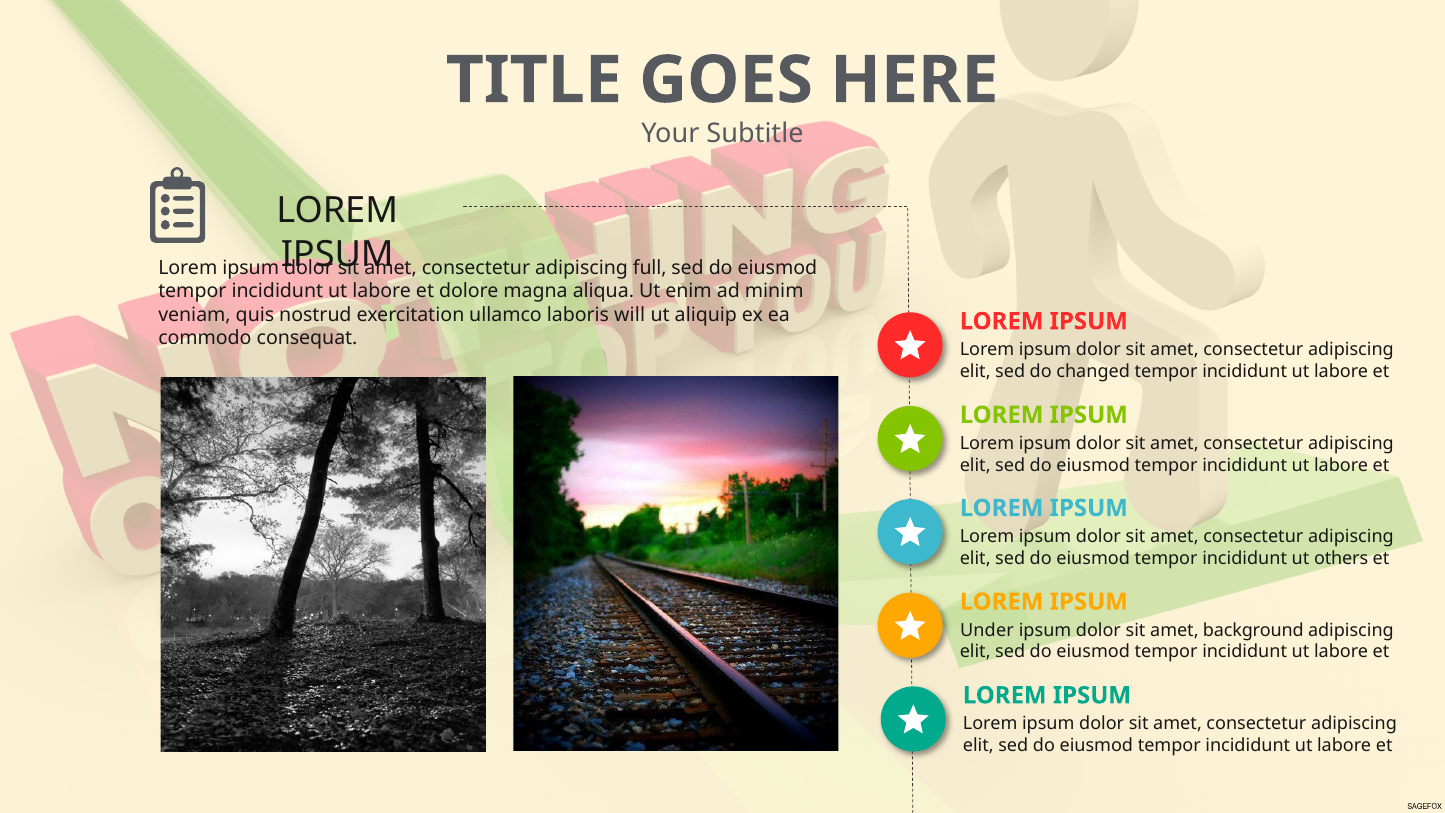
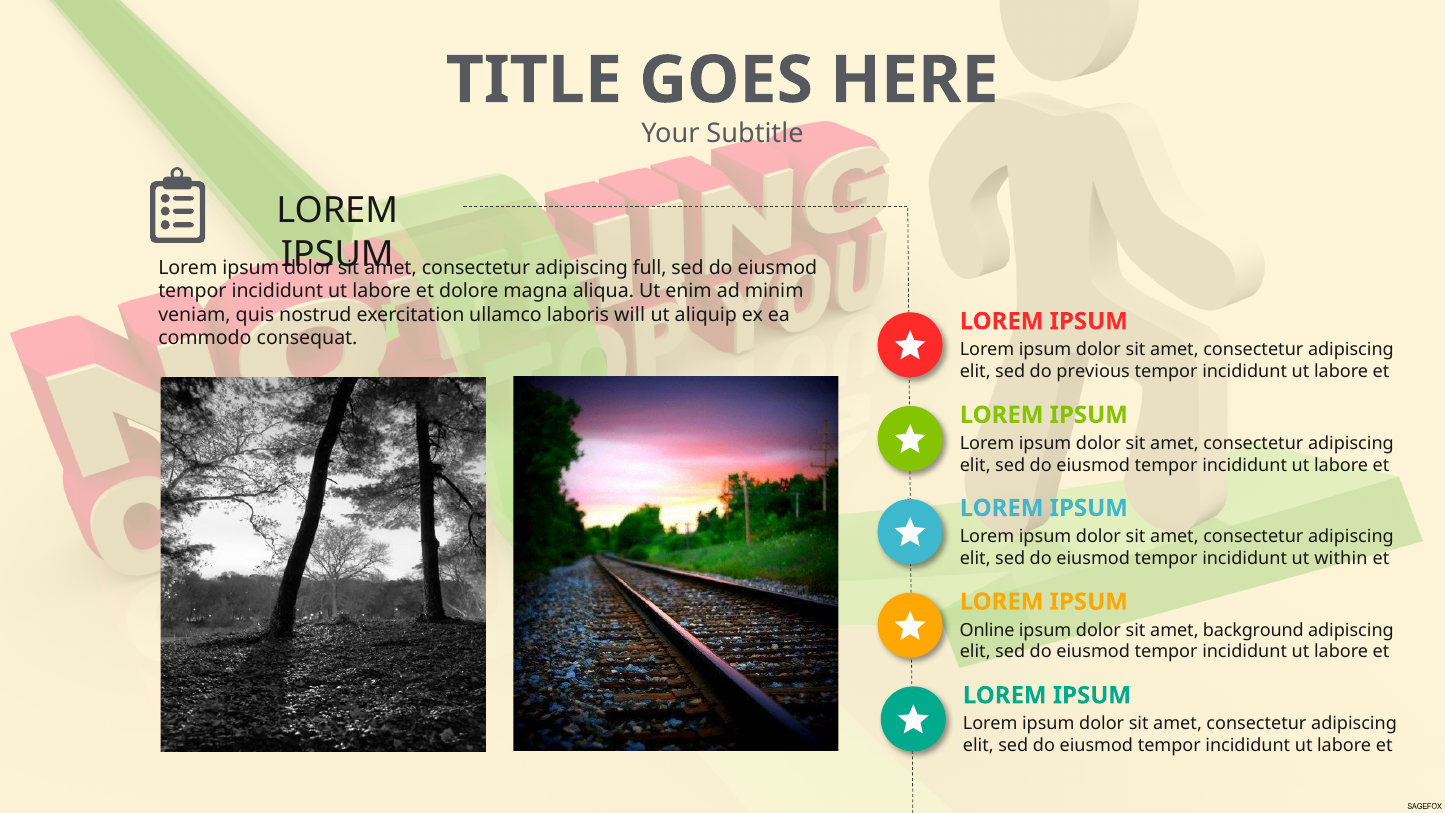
changed: changed -> previous (1093, 371)
others: others -> within (1341, 558)
Under: Under -> Online (987, 630)
